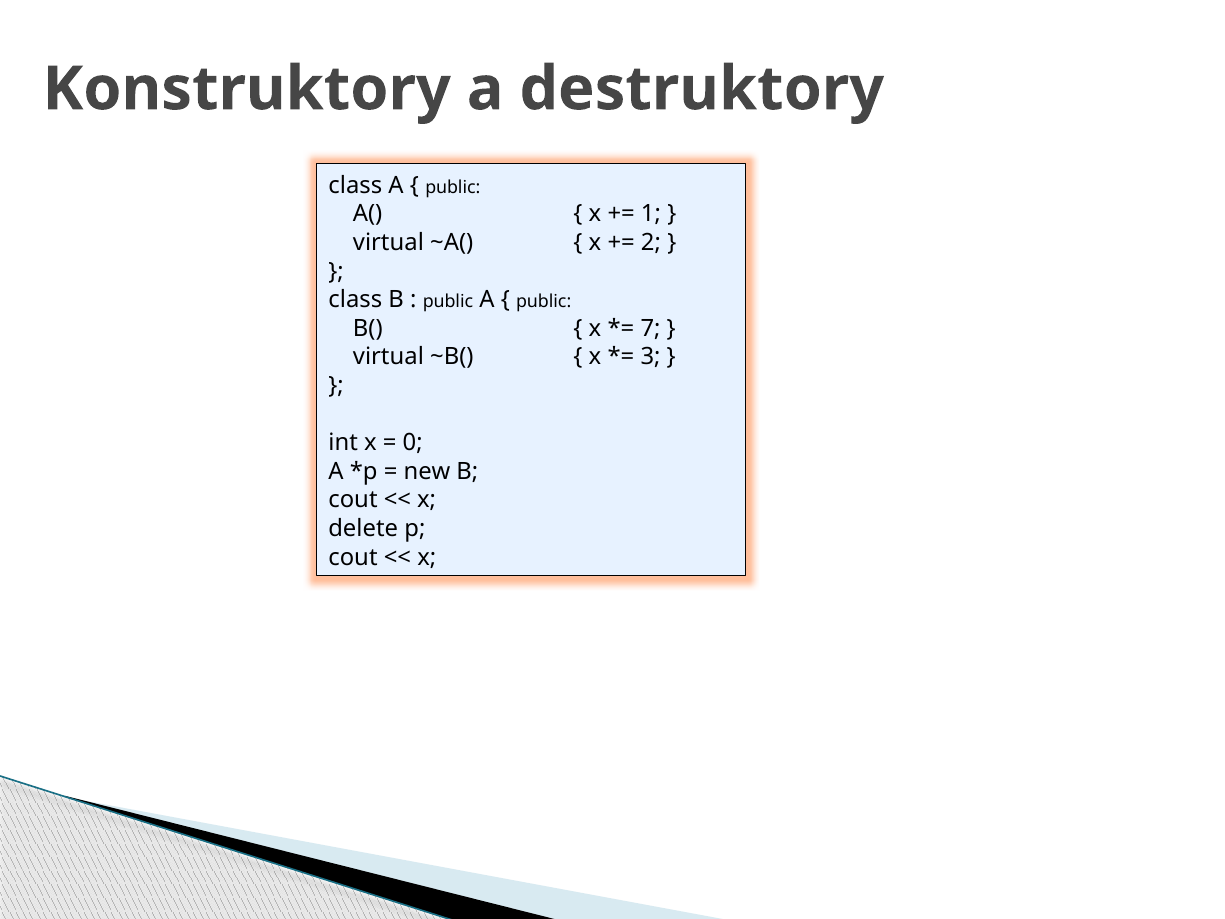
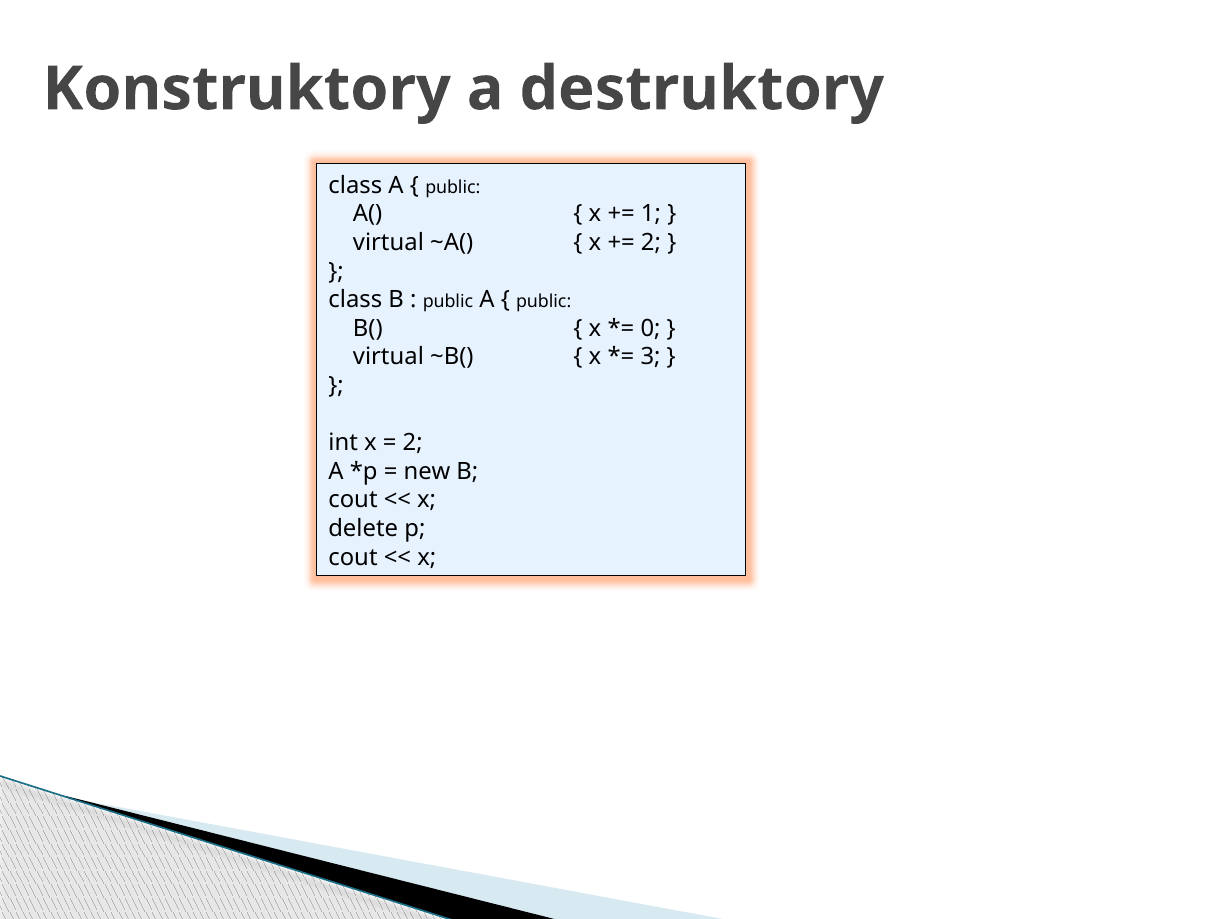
7: 7 -> 0 (651, 328)
0: 0 -> 2 (413, 443)
